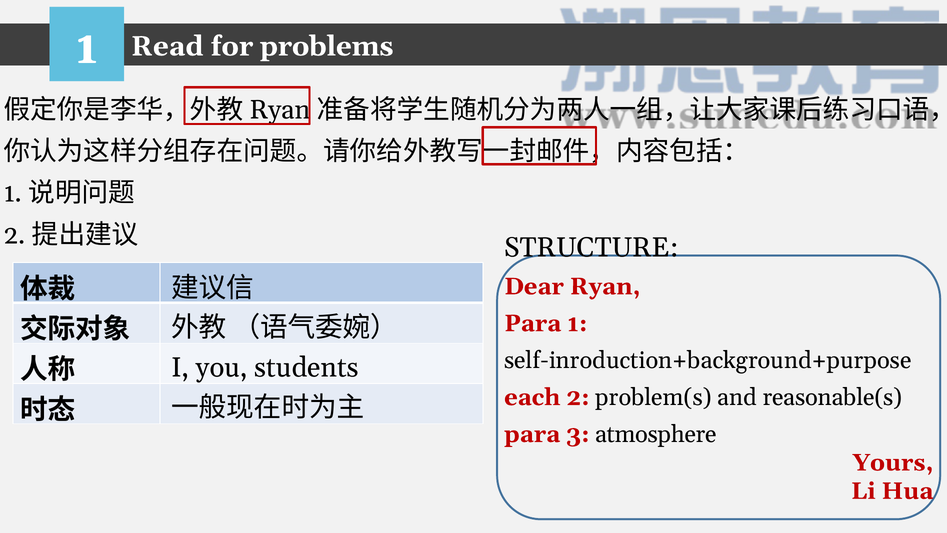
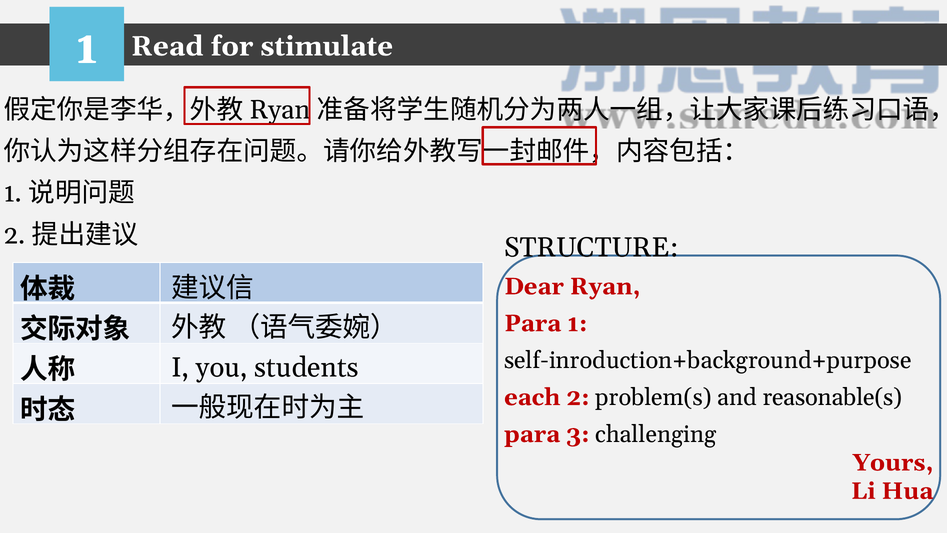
problems: problems -> stimulate (327, 46)
atmosphere: atmosphere -> challenging (656, 434)
